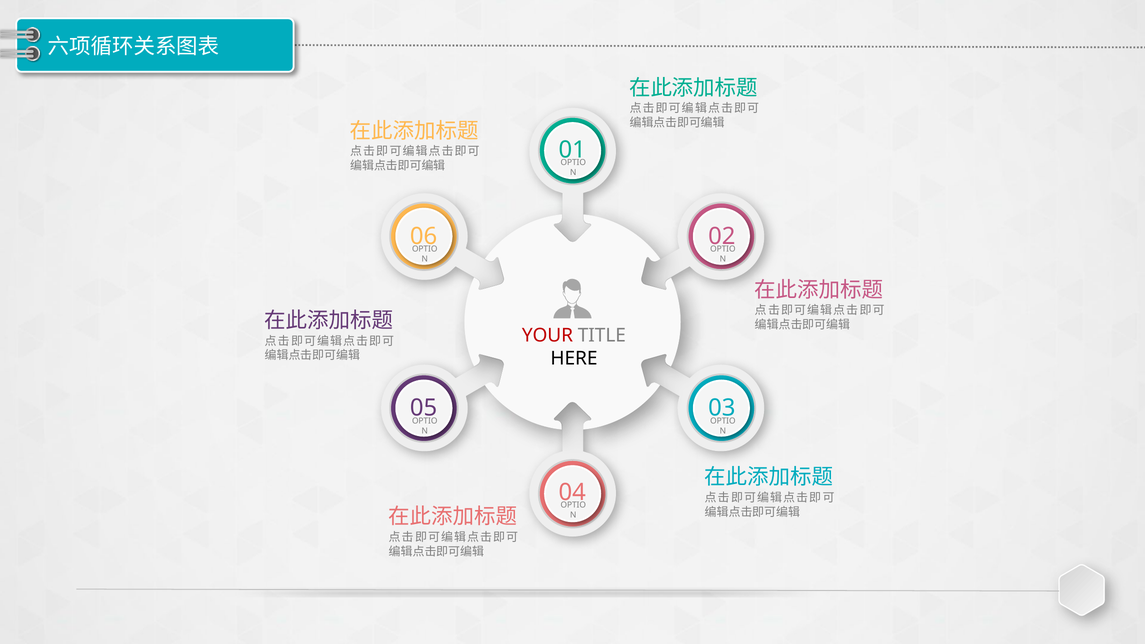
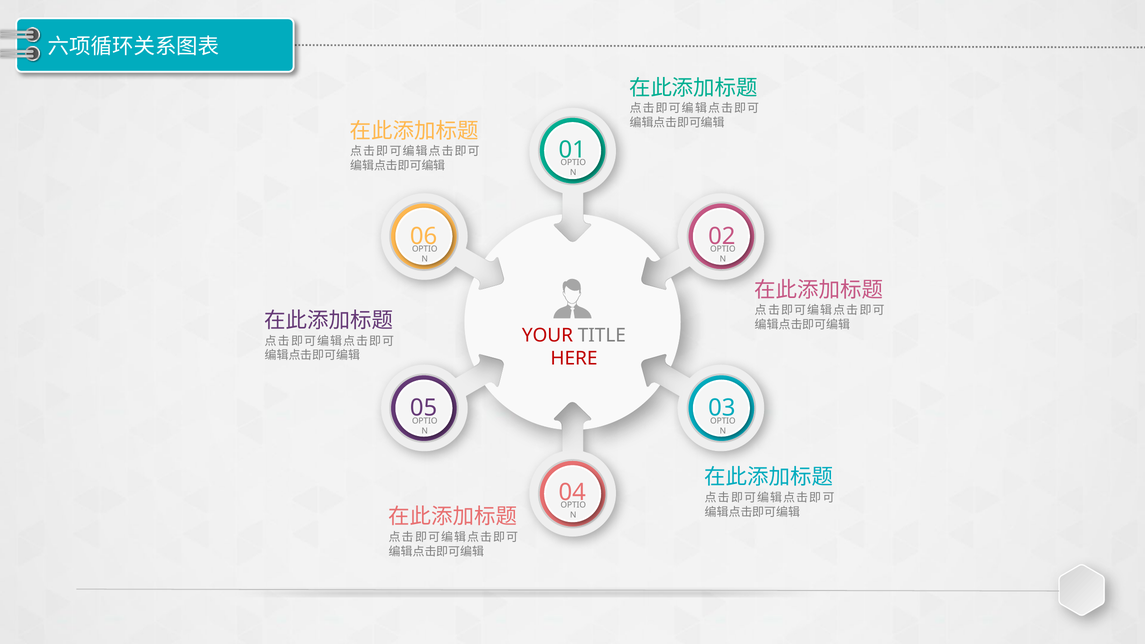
HERE colour: black -> red (574, 358)
